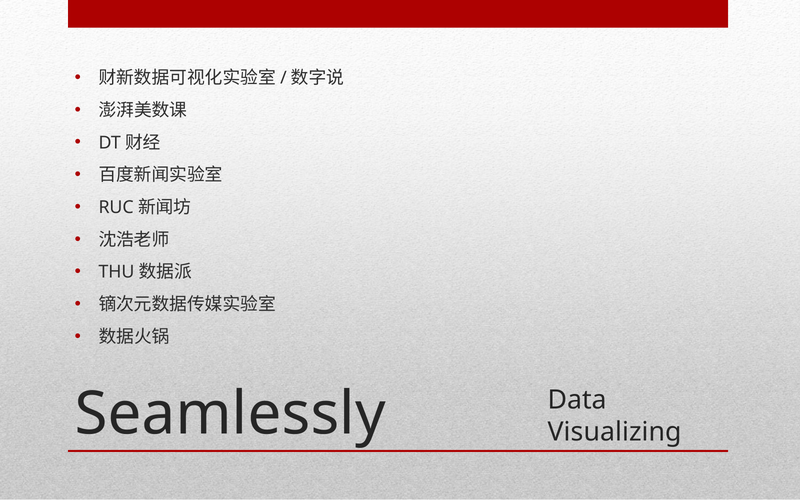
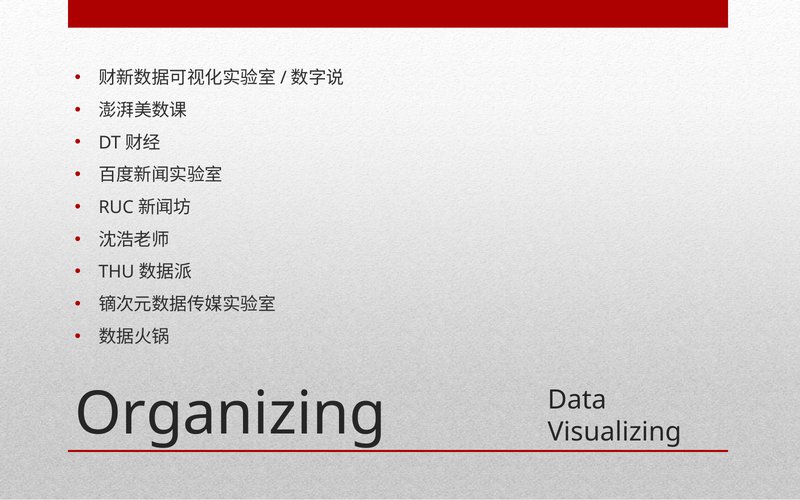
Seamlessly: Seamlessly -> Organizing (230, 414)
